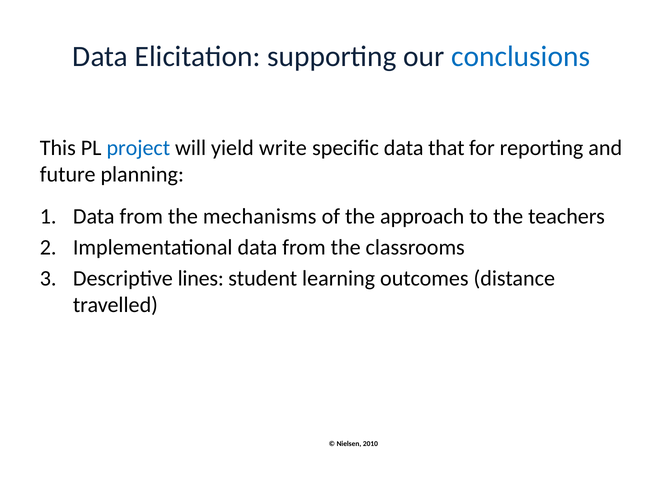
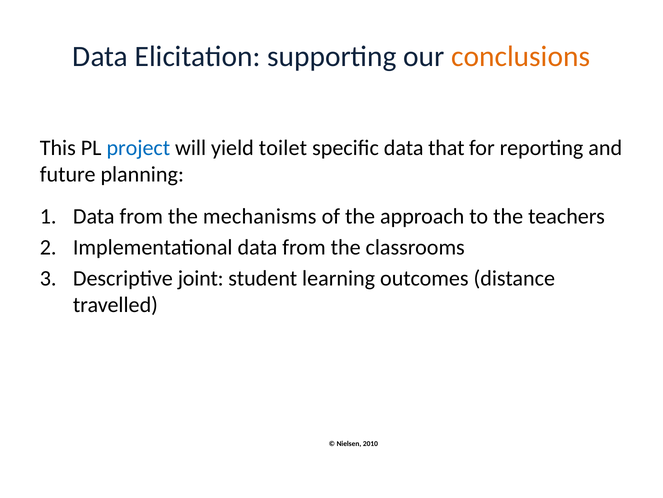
conclusions colour: blue -> orange (521, 56)
write: write -> toilet (283, 148)
lines: lines -> joint (201, 278)
